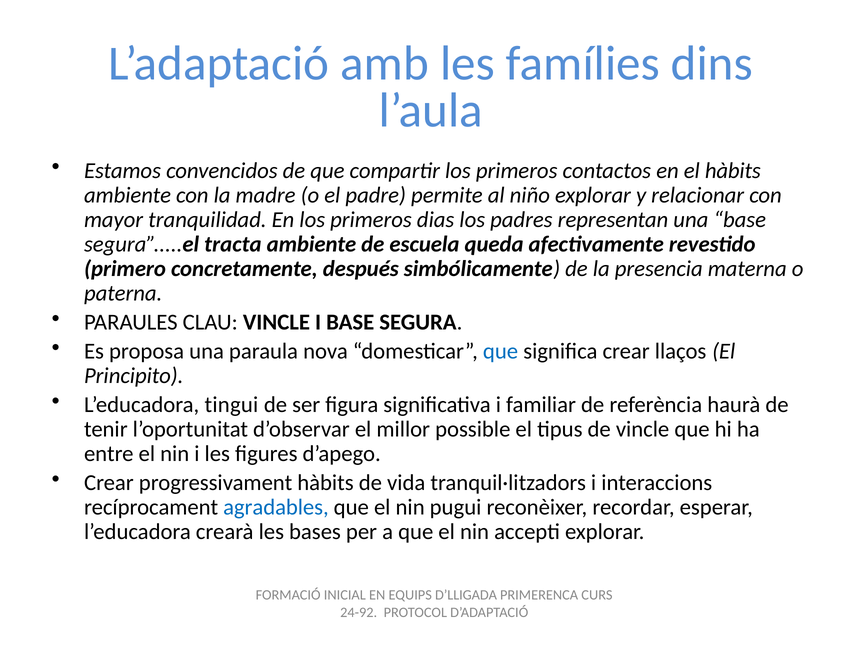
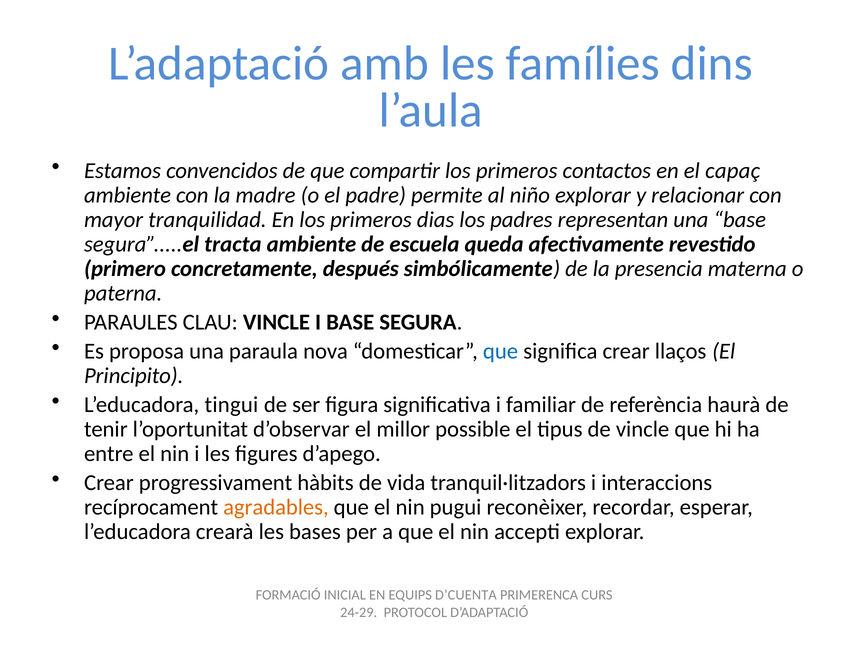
el hàbits: hàbits -> capaç (733, 170)
agradables colour: blue -> orange (276, 507)
D’LLIGADA: D’LLIGADA -> D’CUENTA (466, 595)
24-92: 24-92 -> 24-29 (359, 612)
